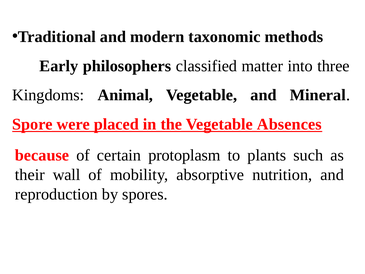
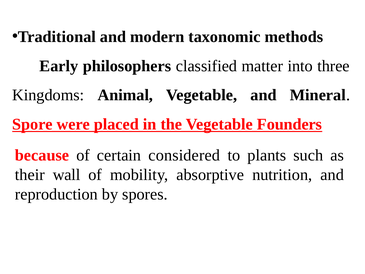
Absences: Absences -> Founders (289, 124)
protoplasm: protoplasm -> considered (184, 155)
